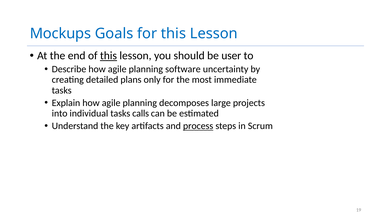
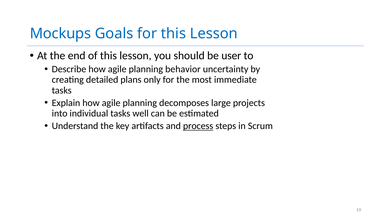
this underline: present -> none (108, 56)
software: software -> behavior (183, 69)
calls: calls -> well (141, 113)
